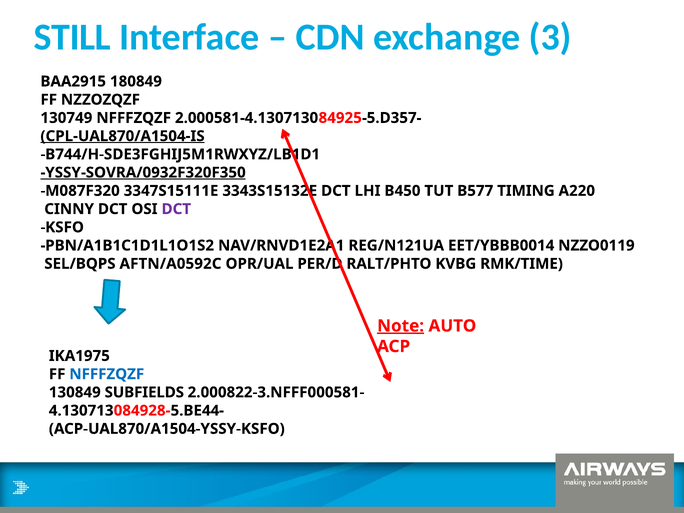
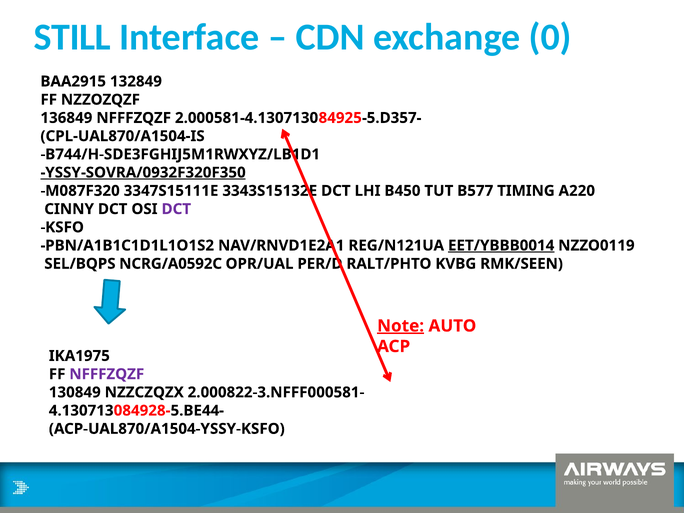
3: 3 -> 0 (550, 37)
180849: 180849 -> 132849 (136, 81)
130749: 130749 -> 136849 (66, 118)
CPL-UAL870/A1504-IS underline: present -> none (123, 136)
EET/YBBB0014 underline: none -> present (501, 246)
AFTN/A0592C: AFTN/A0592C -> NCRG/A0592C (171, 264)
RMK/TIME: RMK/TIME -> RMK/SEEN (522, 264)
NFFFZQZF colour: blue -> purple (107, 374)
SUBFIELDS: SUBFIELDS -> NZZCZQZX (144, 392)
